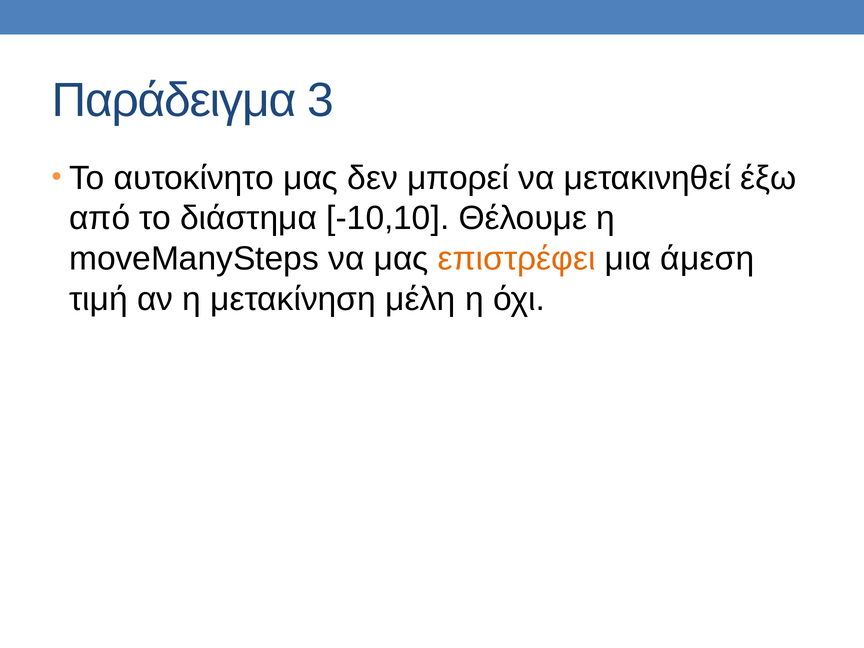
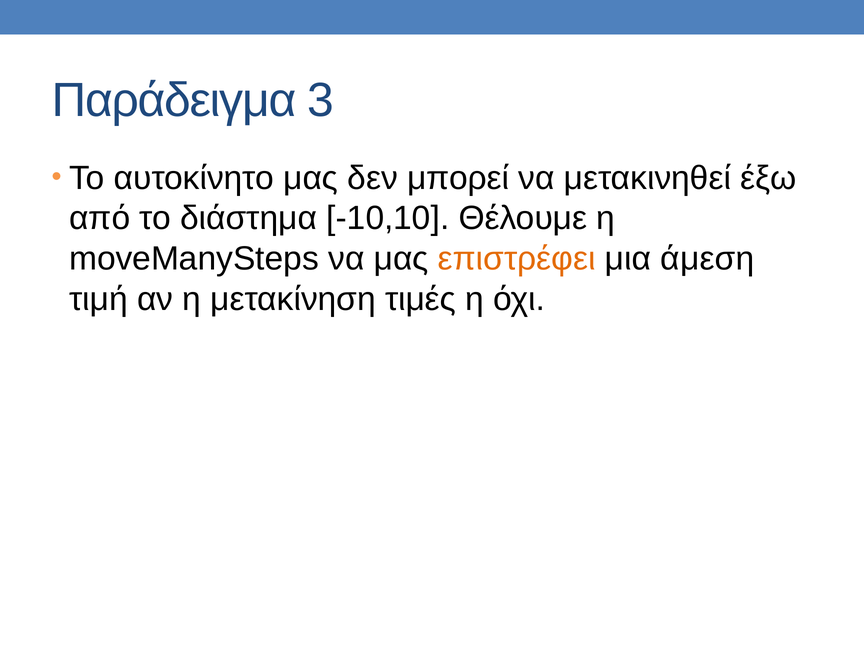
μέλη: μέλη -> τιμές (421, 299)
